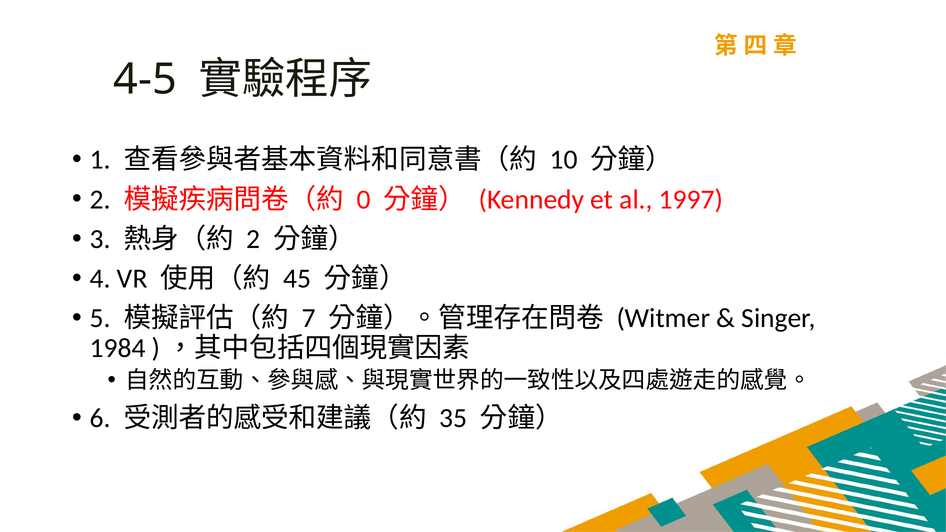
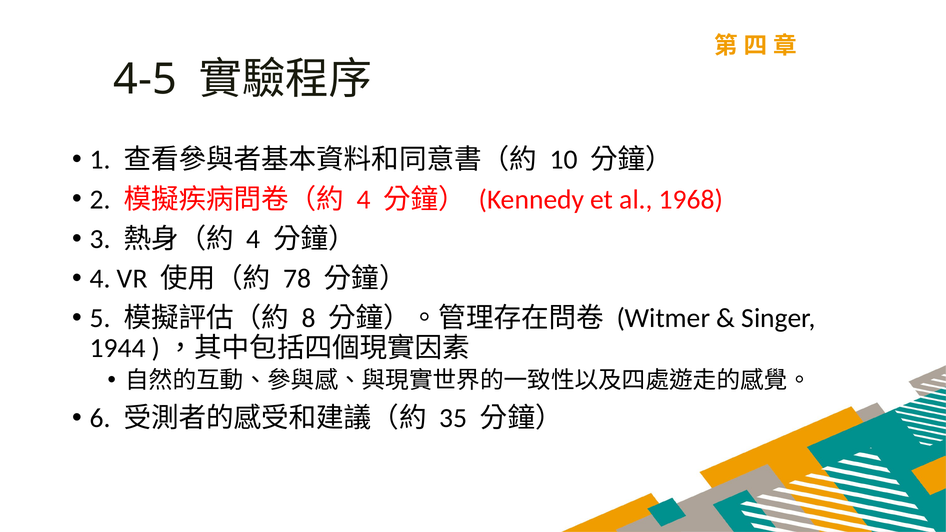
0: 0 -> 4 (364, 199)
1997: 1997 -> 1968 (691, 199)
2: 2 -> 4 (253, 239)
45: 45 -> 78 (297, 279)
7: 7 -> 8 (309, 318)
1984: 1984 -> 1944 (118, 348)
